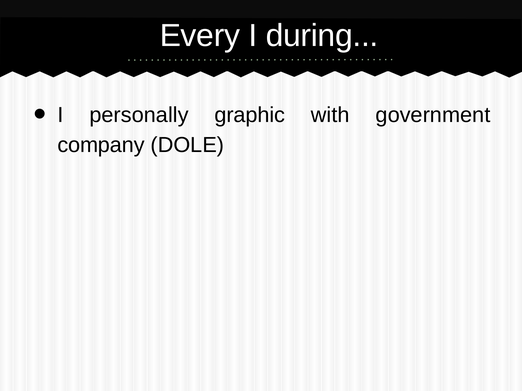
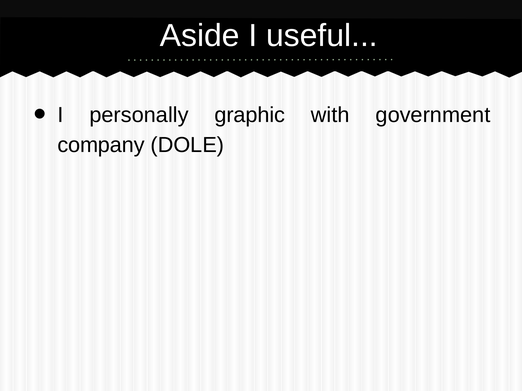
Every: Every -> Aside (200, 36)
during: during -> useful (322, 36)
